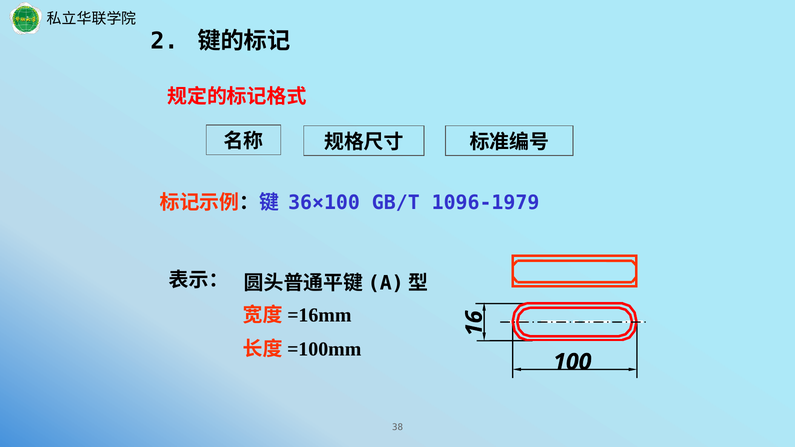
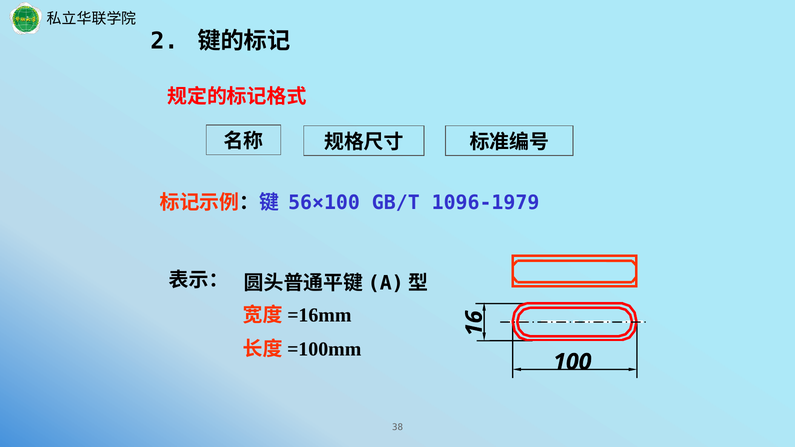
36×100: 36×100 -> 56×100 (324, 203)
